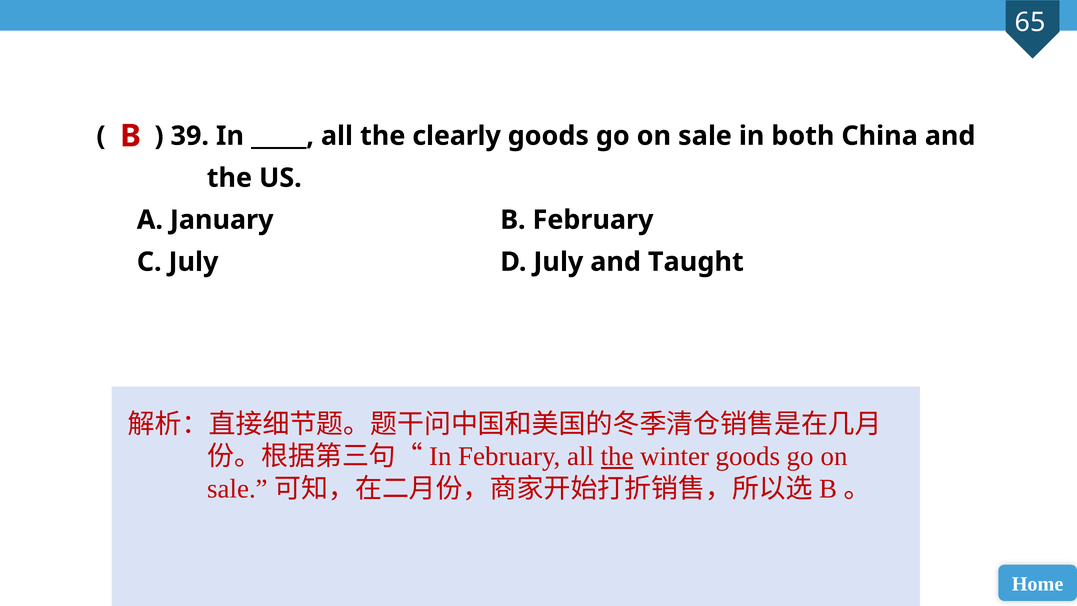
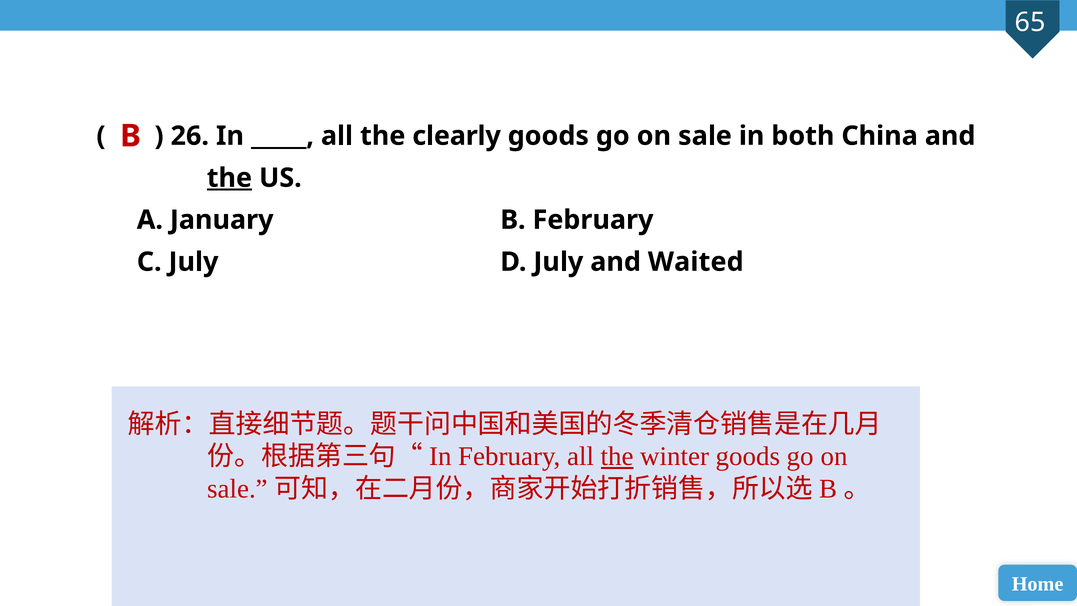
39: 39 -> 26 (190, 136)
the underline: none -> present (229, 178)
Taught: Taught -> Waited (696, 262)
